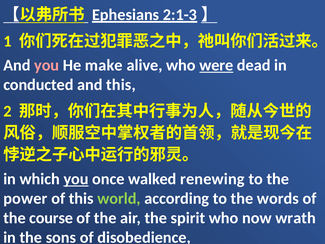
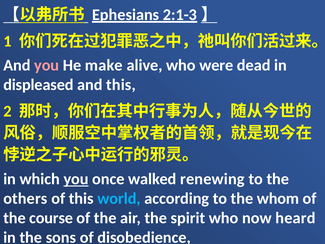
were underline: present -> none (216, 65)
conducted: conducted -> displeased (38, 85)
power: power -> others (25, 198)
world colour: light green -> light blue (119, 198)
words: words -> whom (278, 198)
wrath: wrath -> heard (295, 218)
